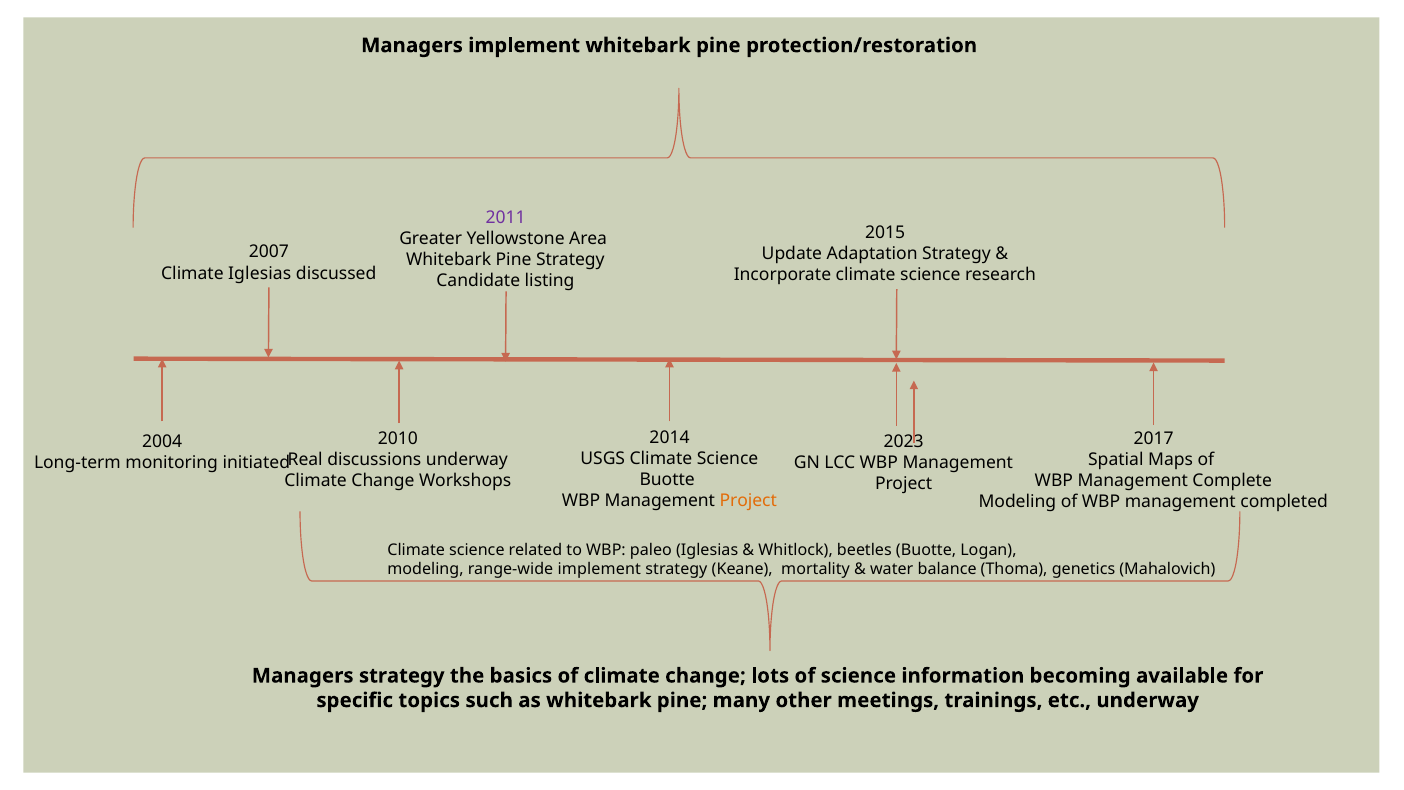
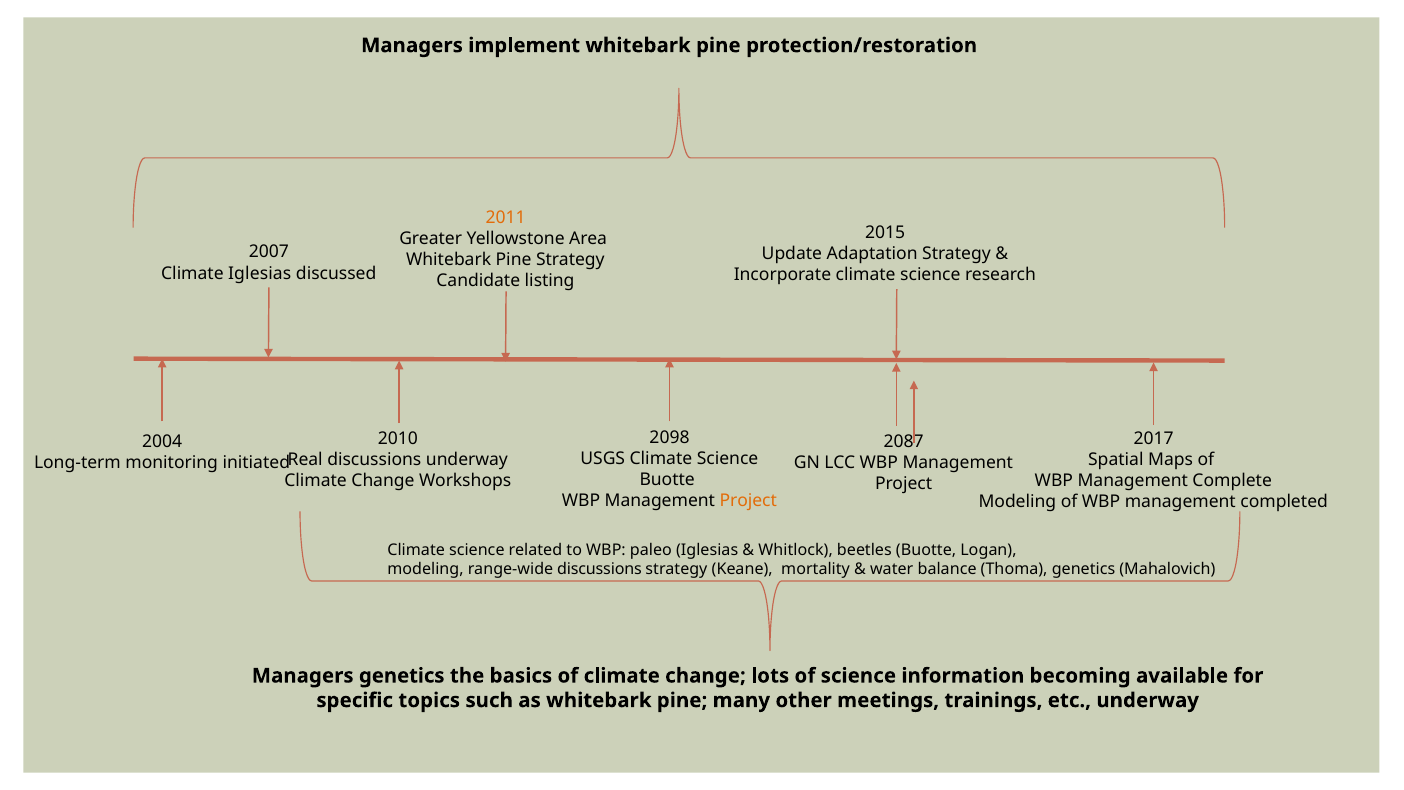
2011 colour: purple -> orange (506, 217)
2014: 2014 -> 2098 (670, 437)
2023: 2023 -> 2087 (904, 441)
range-wide implement: implement -> discussions (599, 569)
Managers strategy: strategy -> genetics (402, 676)
